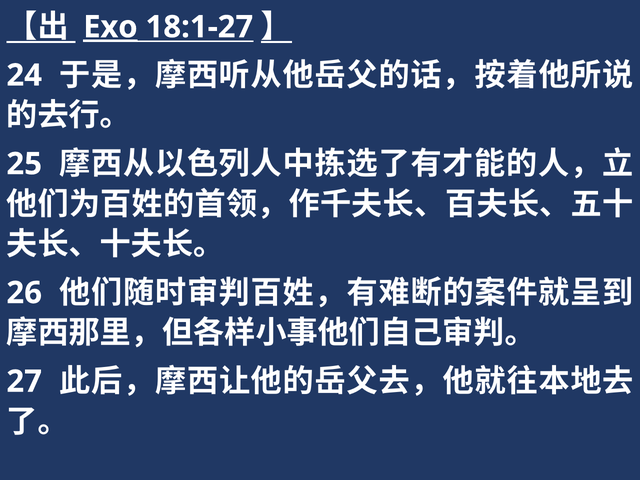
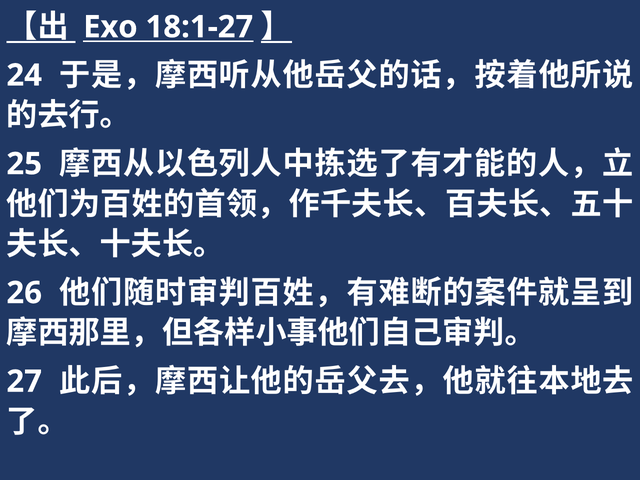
Exo underline: present -> none (110, 27)
